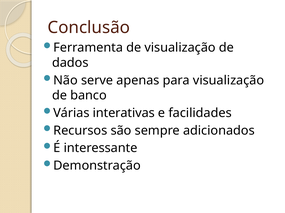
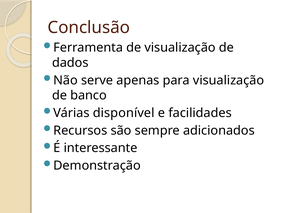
interativas: interativas -> disponível (124, 113)
